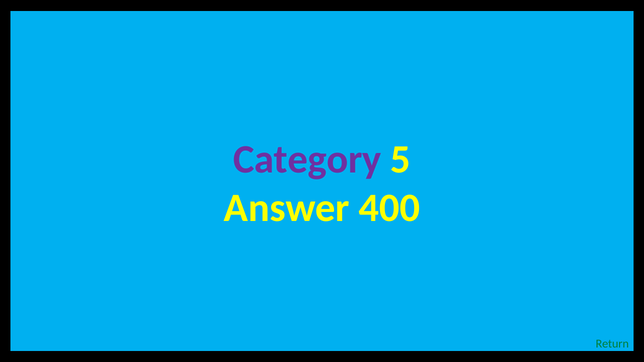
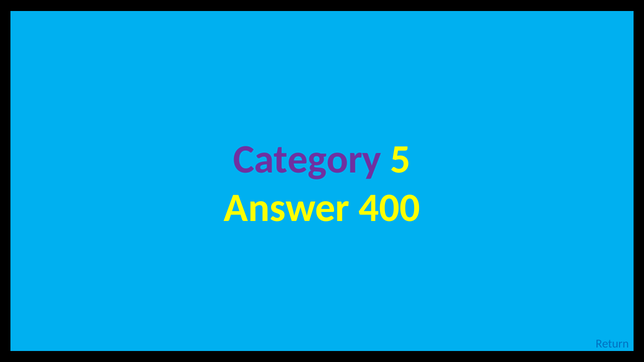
Return colour: green -> blue (612, 344)
